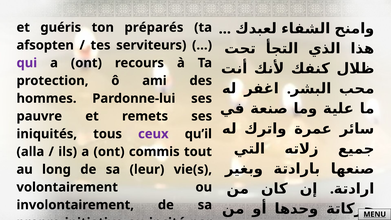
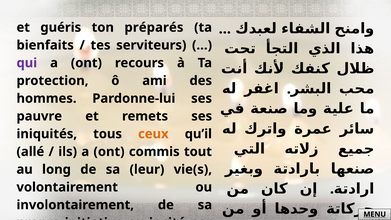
afsopten: afsopten -> bienfaits (45, 45)
ceux colour: purple -> orange (153, 134)
alla: alla -> allé (30, 152)
